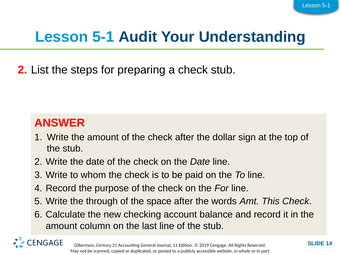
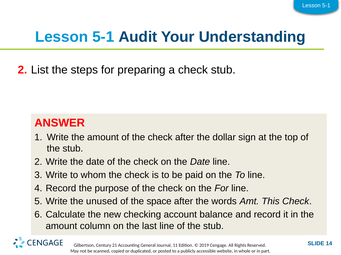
through: through -> unused (102, 202)
